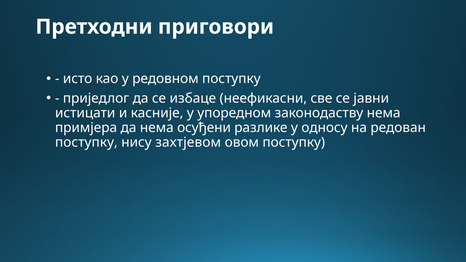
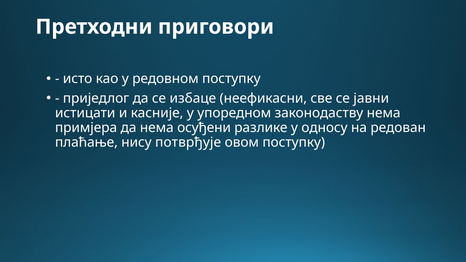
поступку: поступку -> плаћање (86, 142)
захтјевом: захтјевом -> потврђује (188, 142)
